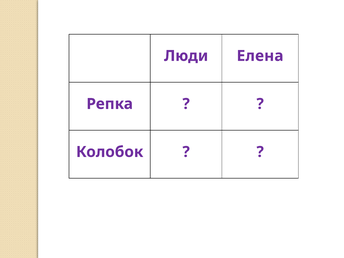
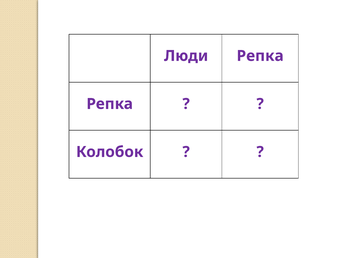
Люди Елена: Елена -> Репка (260, 56)
